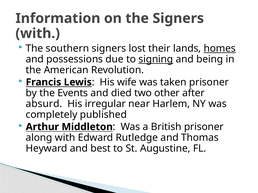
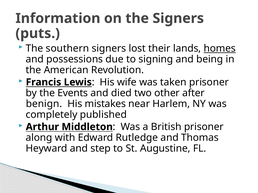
with: with -> puts (38, 33)
signing underline: present -> none (156, 59)
absurd: absurd -> benign (44, 104)
irregular: irregular -> mistakes (105, 104)
best: best -> step (101, 149)
